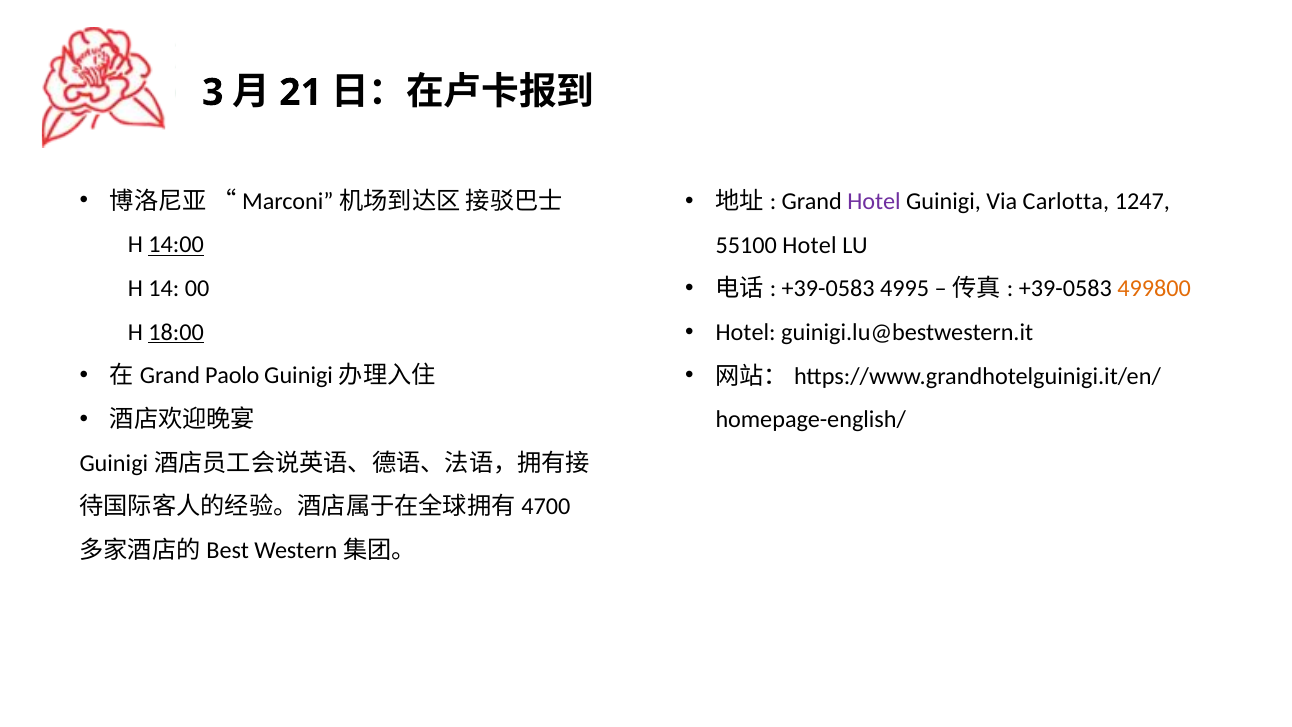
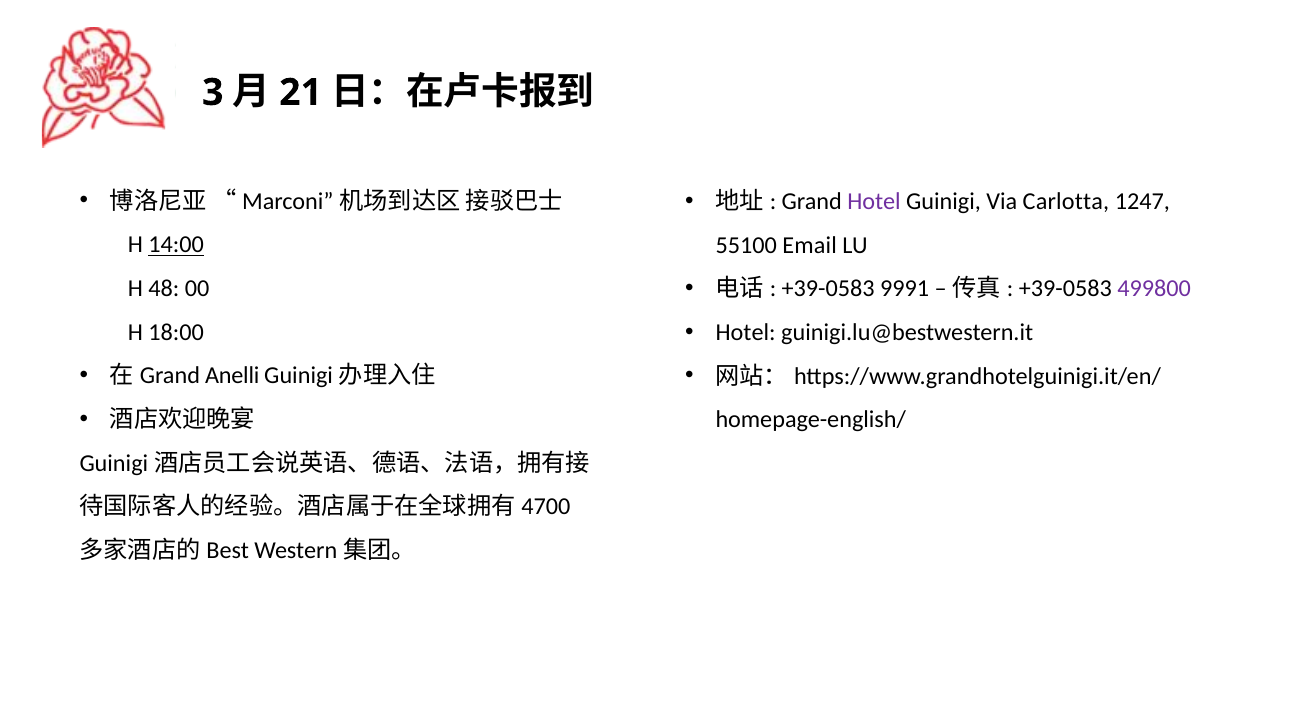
55100 Hotel: Hotel -> Email (810, 245)
4995: 4995 -> 9991 (905, 289)
499800 colour: orange -> purple (1154, 289)
14: 14 -> 48 (164, 288)
18:00 underline: present -> none (176, 332)
Paolo: Paolo -> Anelli (232, 376)
